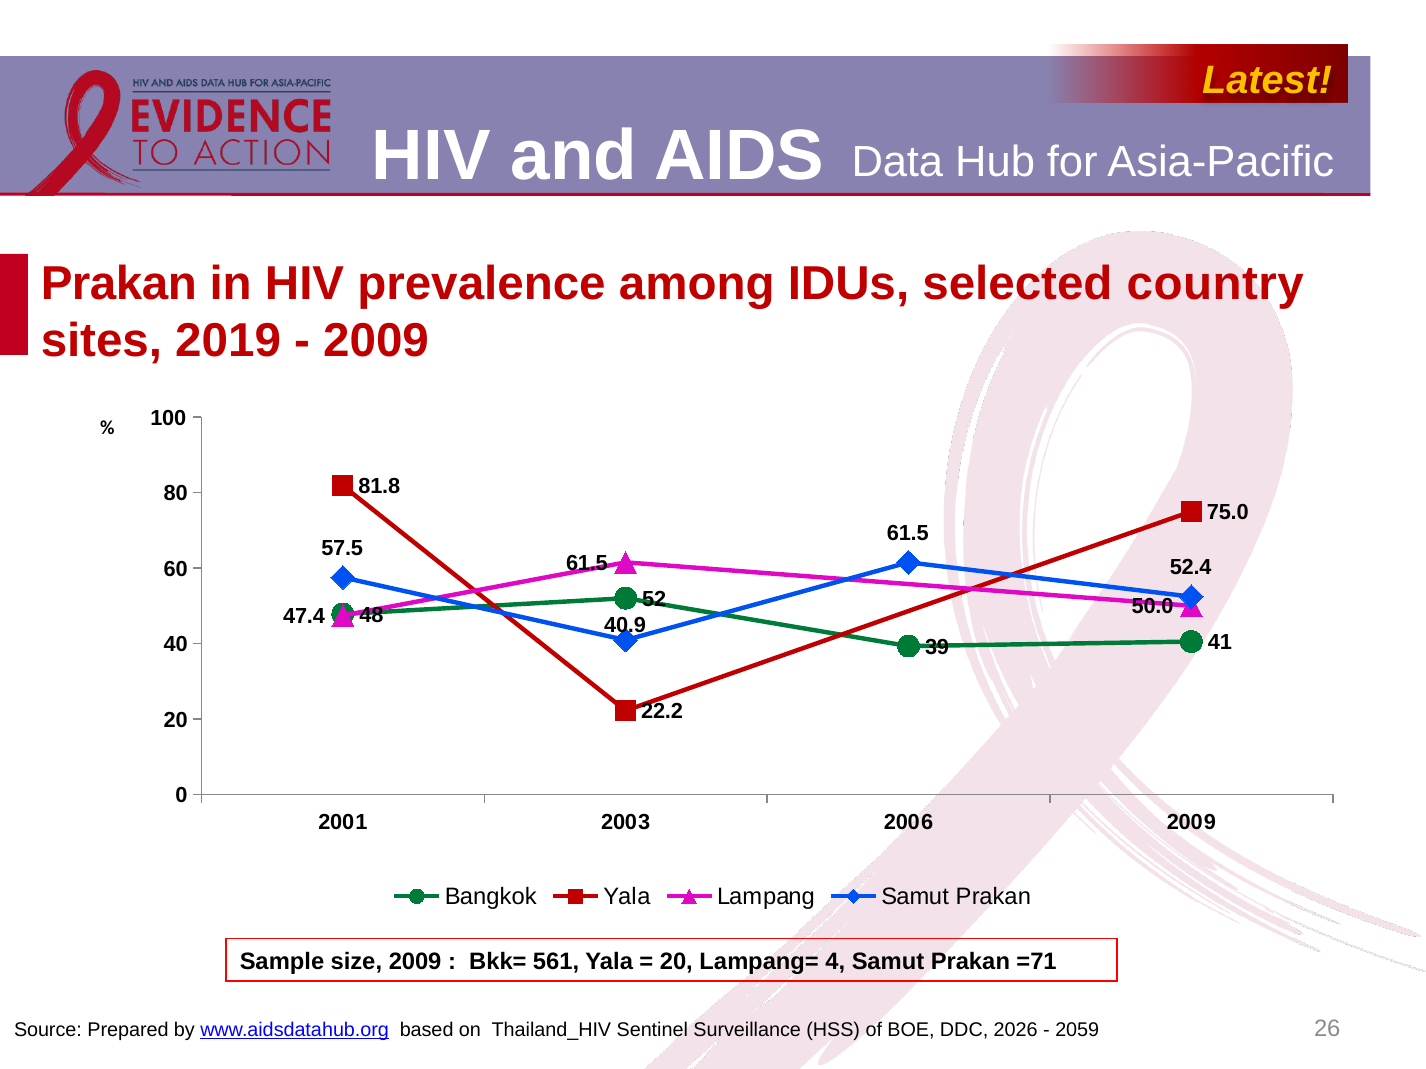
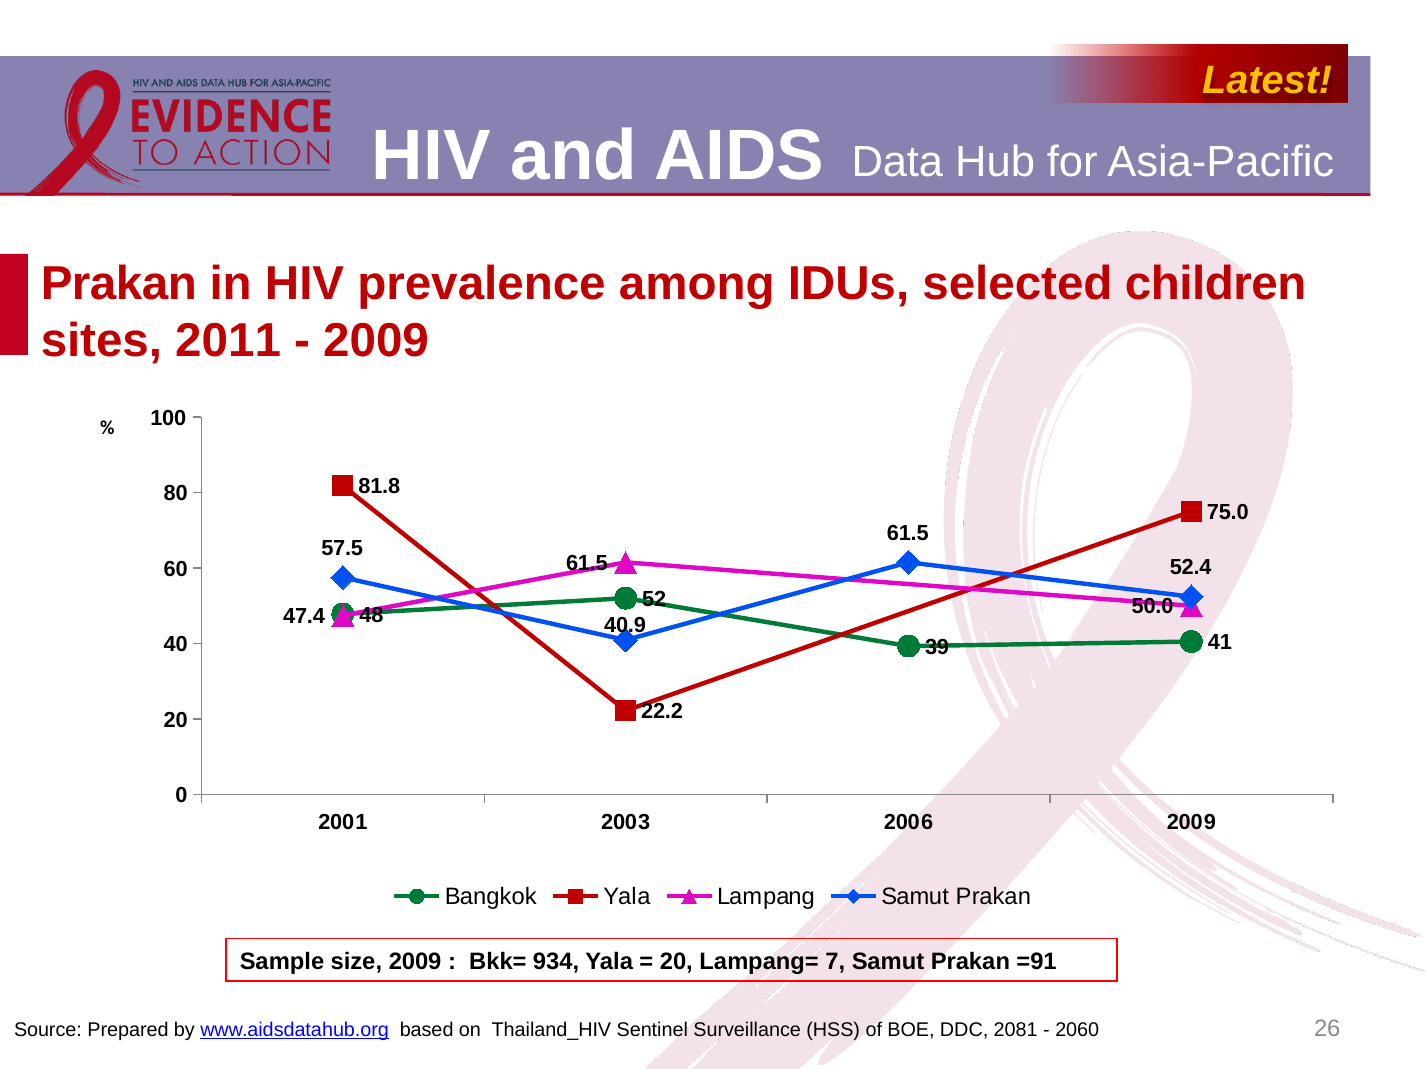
country: country -> children (1216, 284)
2019: 2019 -> 2011 (228, 341)
561: 561 -> 934 (556, 962)
4: 4 -> 7 (835, 962)
=71: =71 -> =91 (1037, 962)
2026: 2026 -> 2081 (1016, 1030)
2059: 2059 -> 2060 (1077, 1030)
